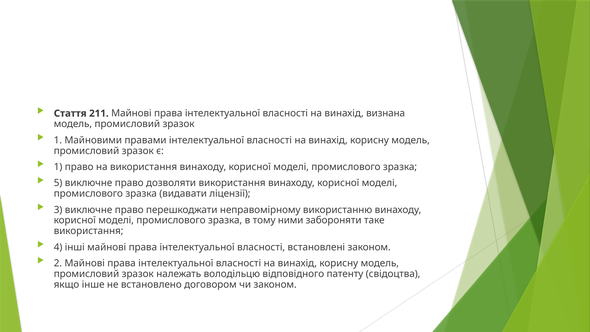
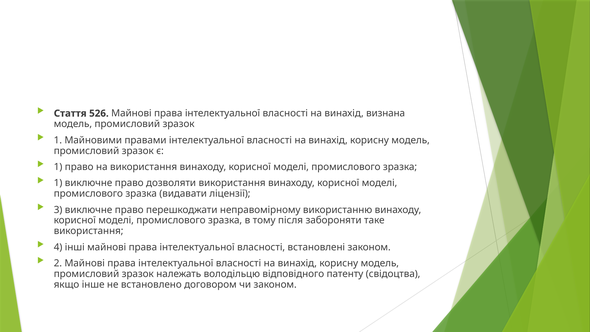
211: 211 -> 526 (99, 113)
5: 5 -> 1 (58, 183)
ними: ними -> після (291, 220)
